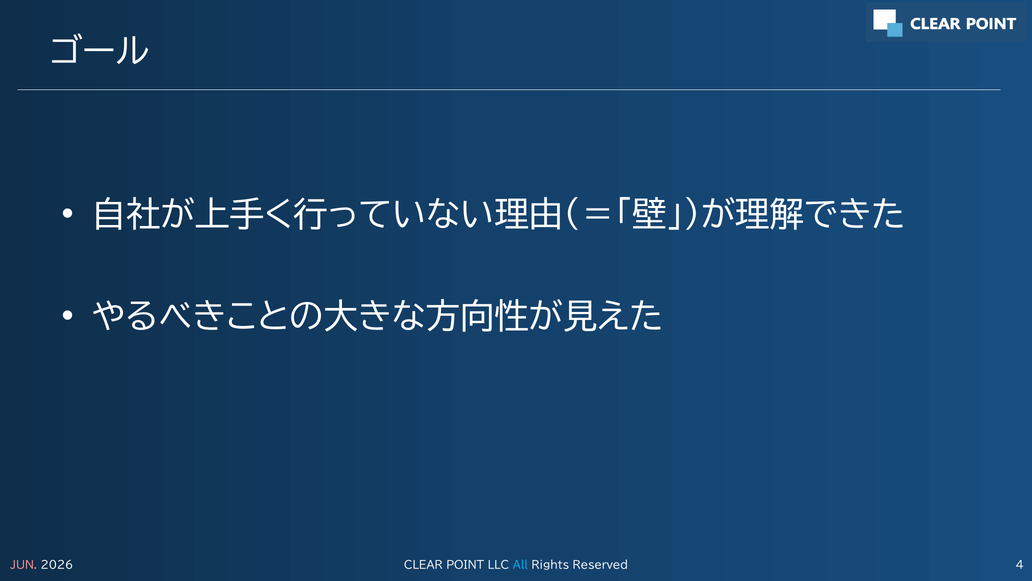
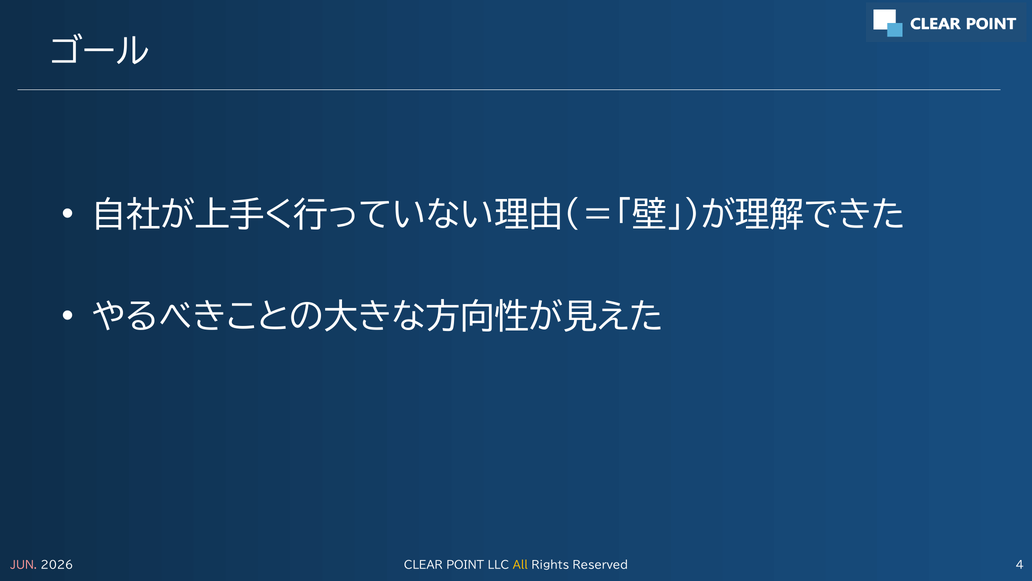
All colour: light blue -> yellow (520, 565)
